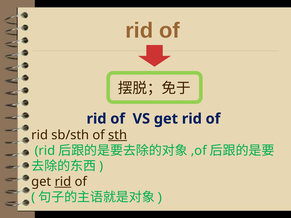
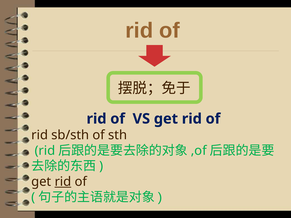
sth underline: present -> none (118, 135)
